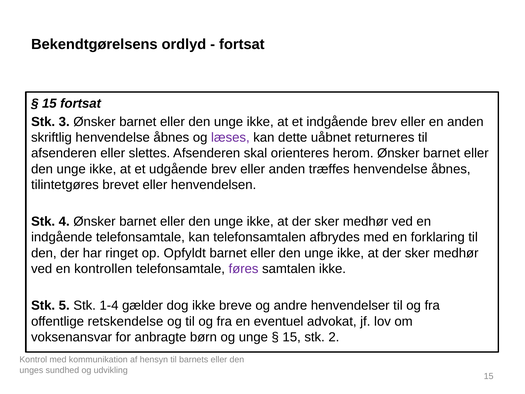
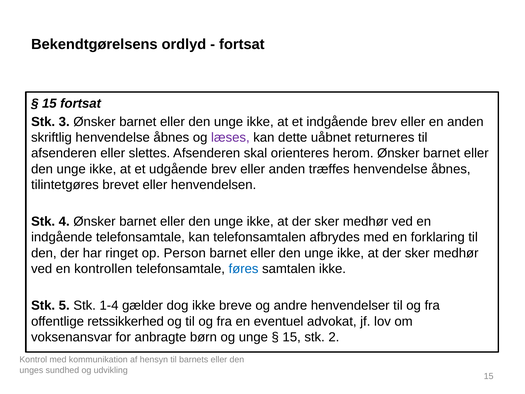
Opfyldt: Opfyldt -> Person (185, 253)
føres colour: purple -> blue (244, 269)
retskendelse: retskendelse -> retssikkerhed (126, 321)
